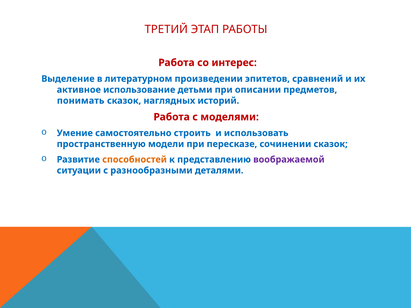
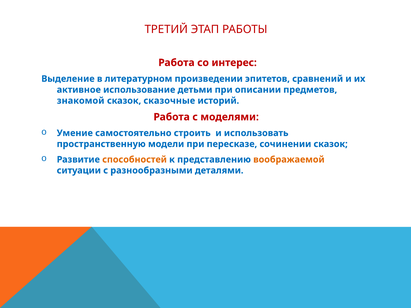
понимать: понимать -> знакомой (81, 101)
наглядных: наглядных -> сказочные (169, 101)
воображаемой colour: purple -> orange (289, 160)
